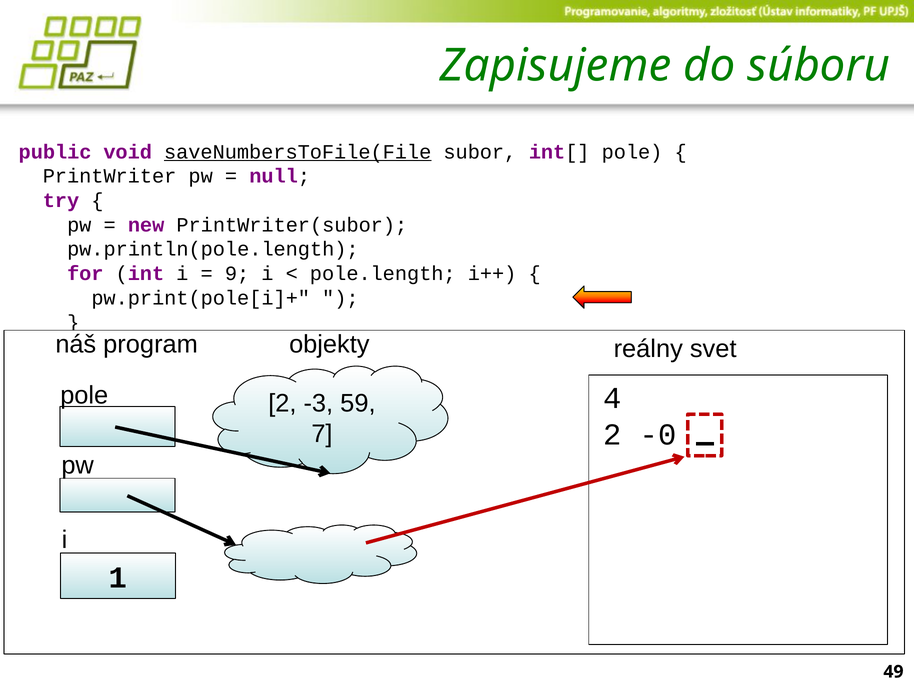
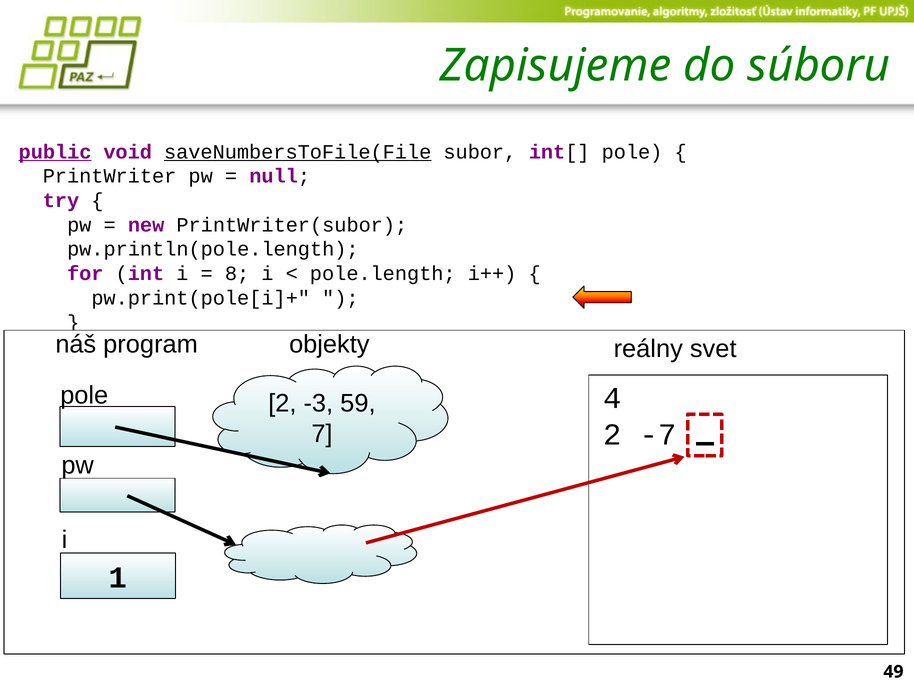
public underline: none -> present (55, 152)
9: 9 -> 8 (237, 274)
-0: -0 -> -7 (658, 435)
